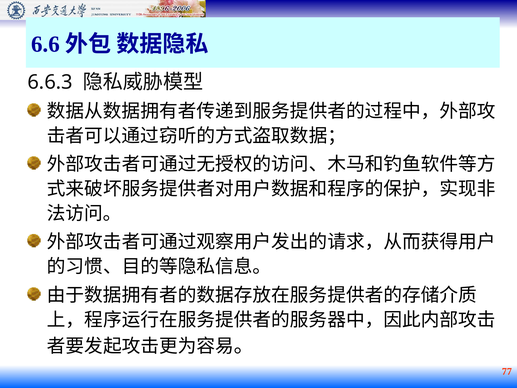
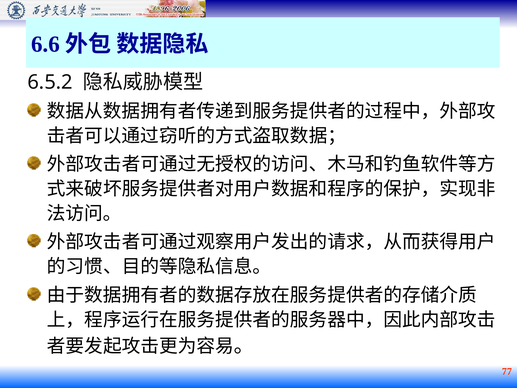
6.6.3: 6.6.3 -> 6.5.2 (50, 82)
